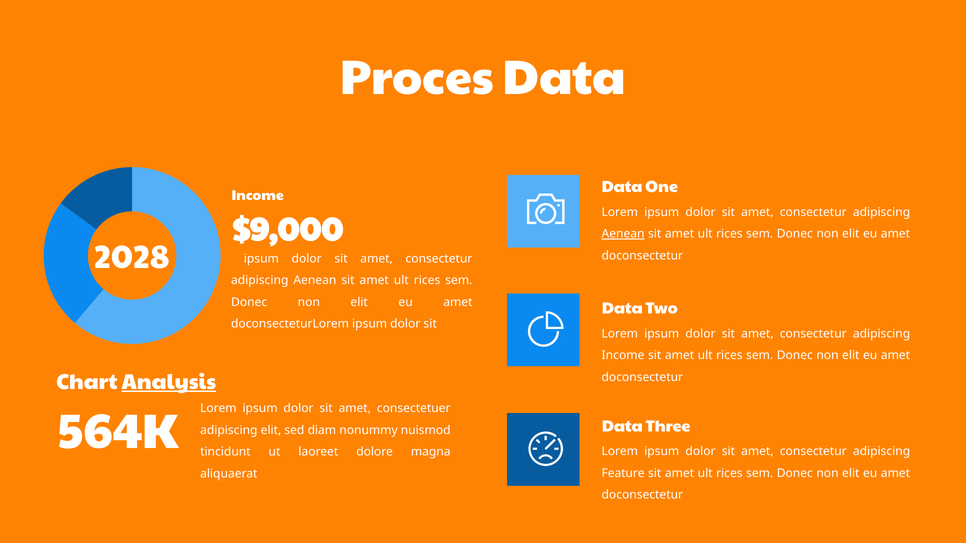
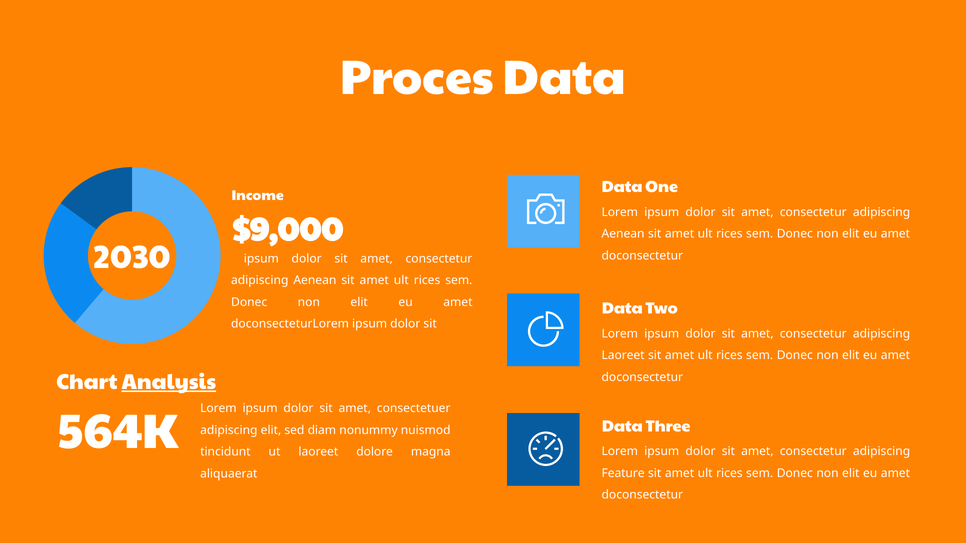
Aenean underline: present -> none (623, 234)
2028: 2028 -> 2030 (132, 258)
Income: Income -> Laoreet (623, 356)
